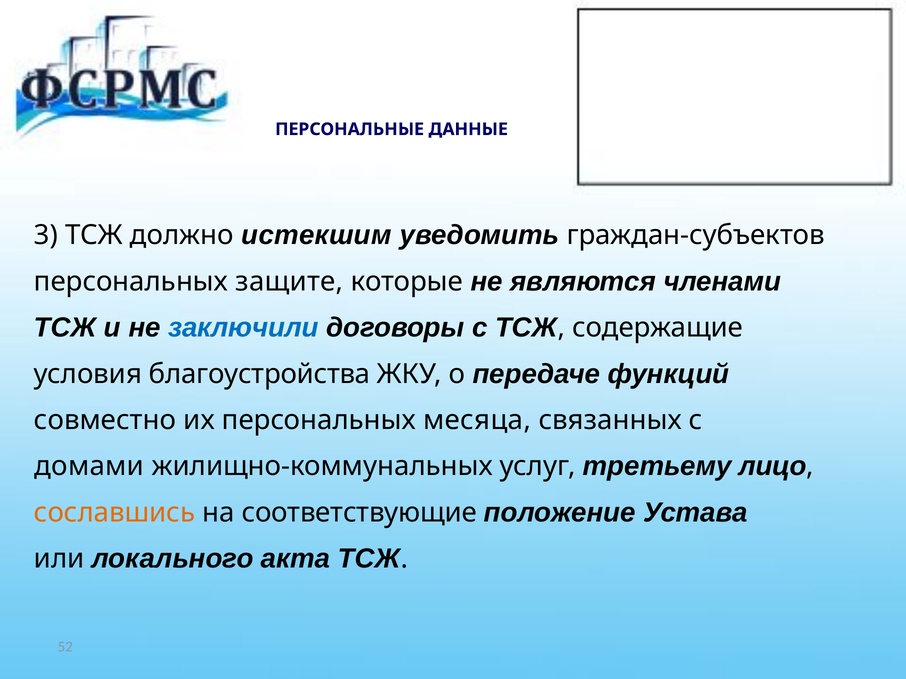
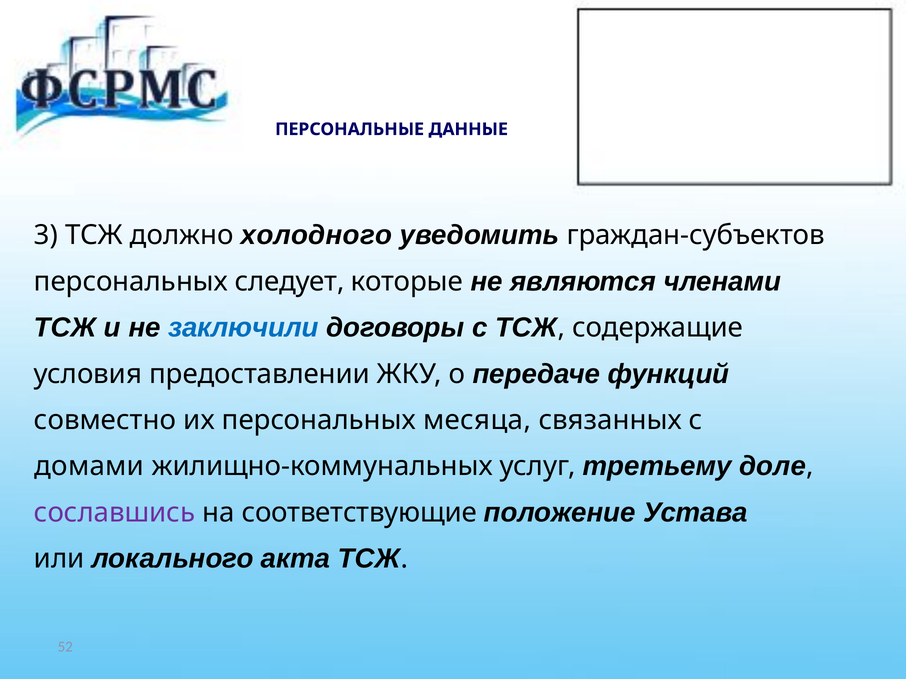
истекшим: истекшим -> холодного (316, 235)
защите: защите -> следует (290, 282)
благоустройства: благоустройства -> предоставлении (260, 374)
лицо: лицо -> доле (773, 467)
сославшись colour: orange -> purple (115, 513)
